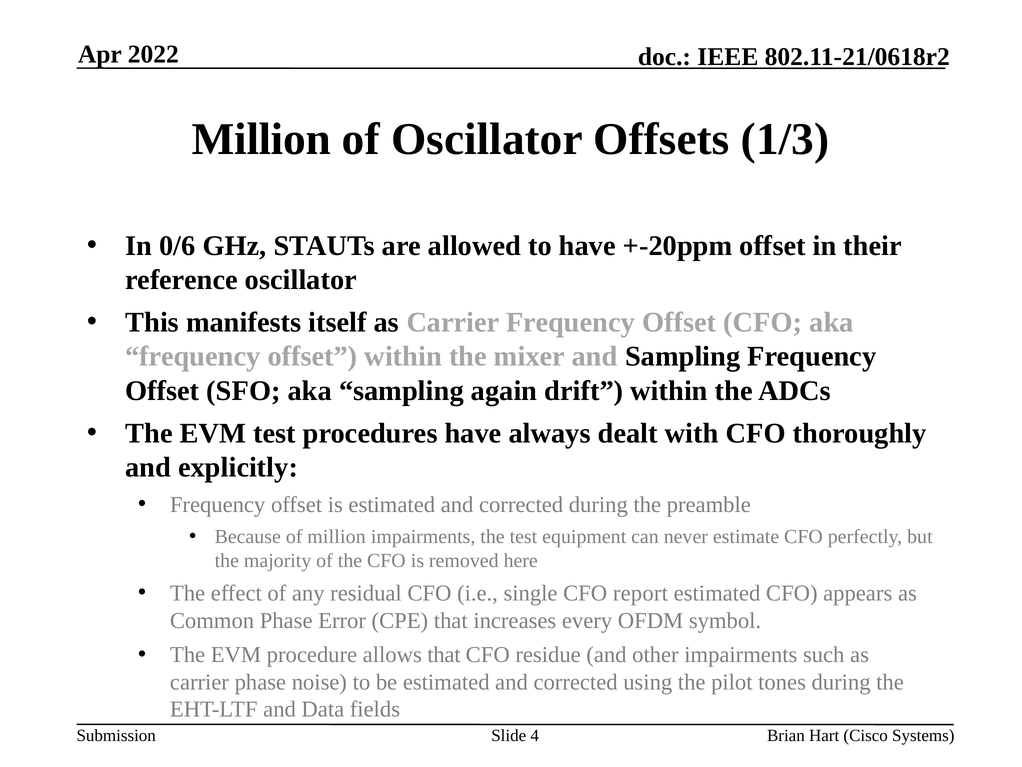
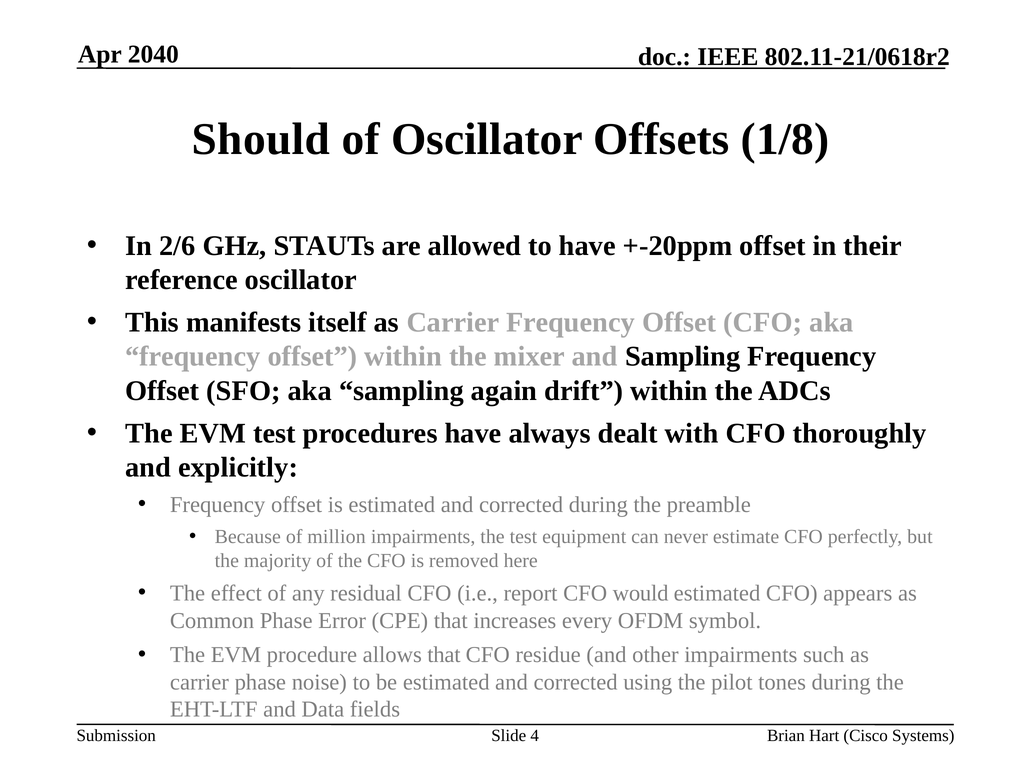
2022: 2022 -> 2040 (153, 54)
Million: Million -> Should (261, 139)
1/3: 1/3 -> 1/8 (785, 139)
0/6: 0/6 -> 2/6 (177, 246)
single: single -> report (531, 593)
report: report -> would (641, 593)
